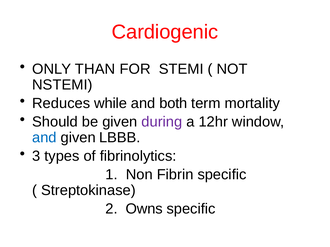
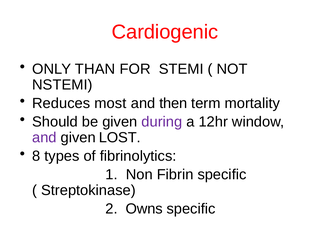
while: while -> most (110, 104)
both: both -> then (173, 104)
and colour: blue -> purple (44, 138)
LBBB: LBBB -> LOST (120, 138)
3: 3 -> 8 (36, 156)
